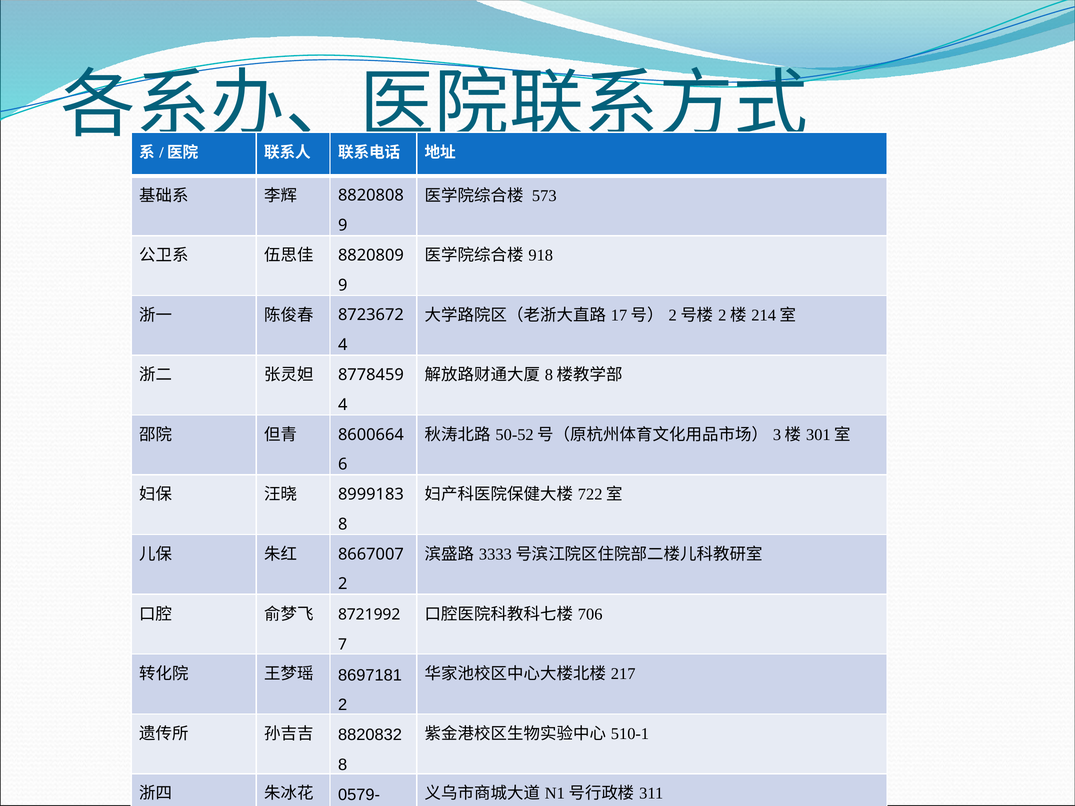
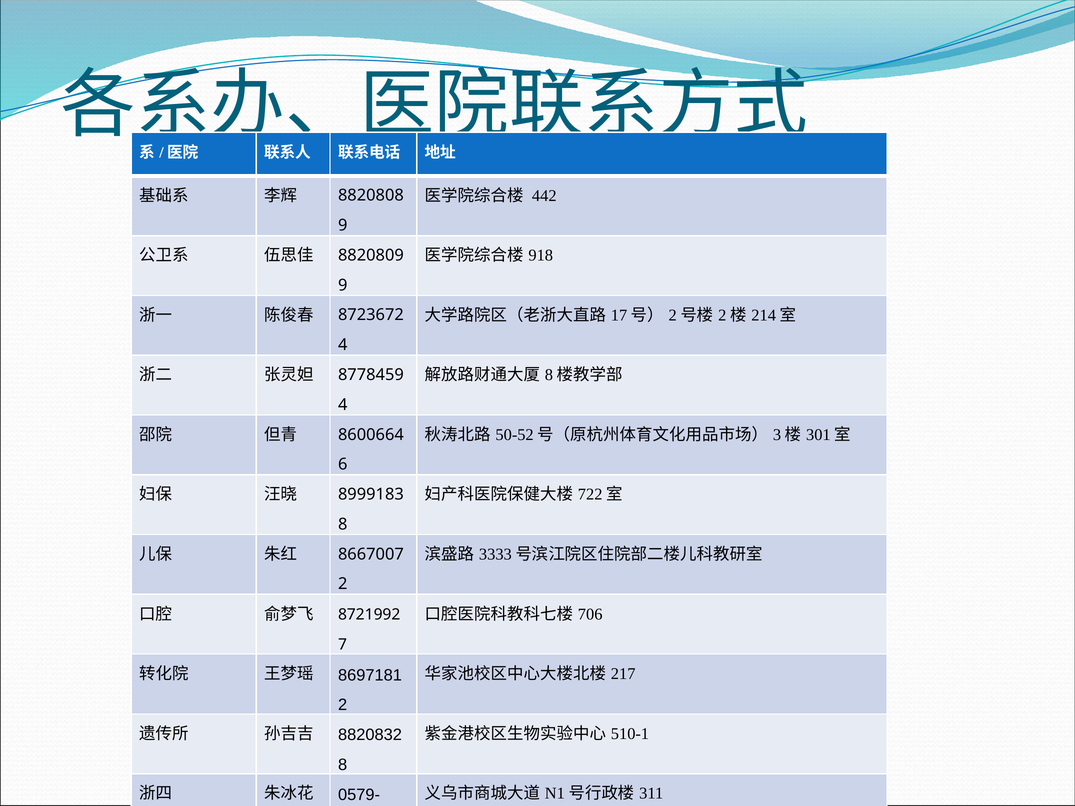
573: 573 -> 442 (544, 196)
